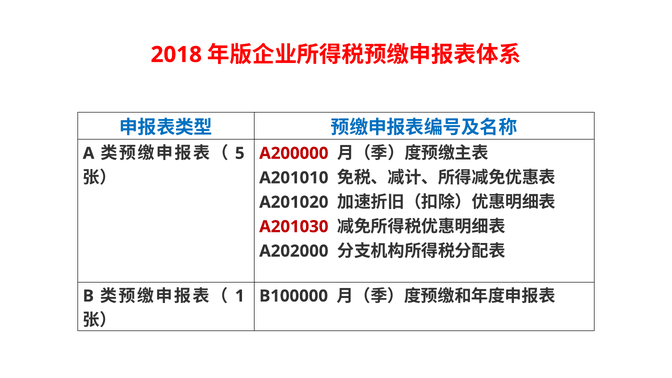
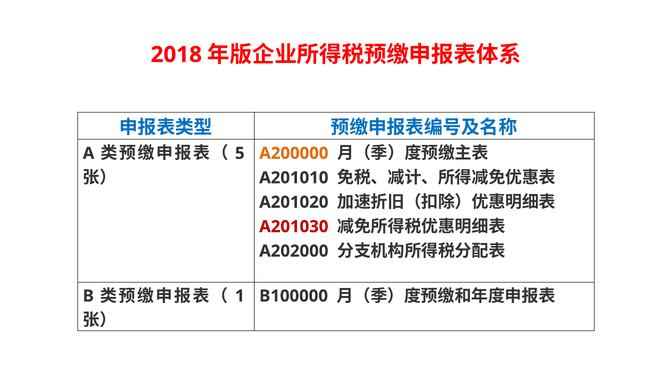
A200000 colour: red -> orange (294, 153)
